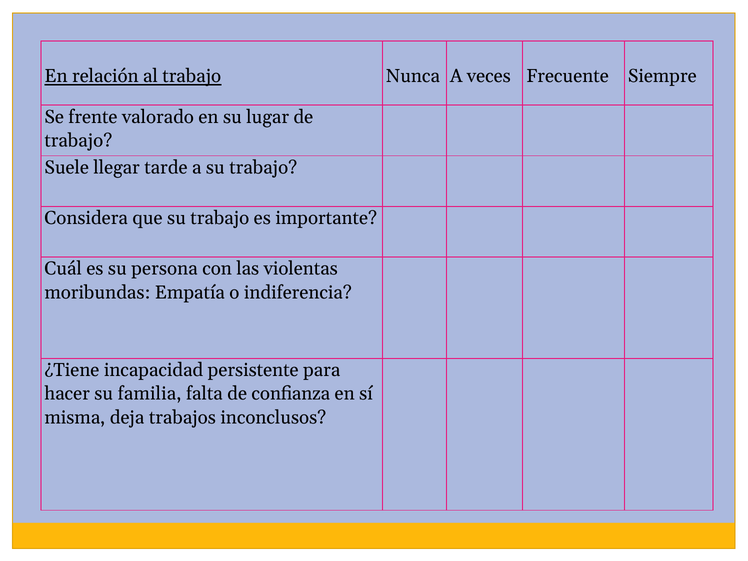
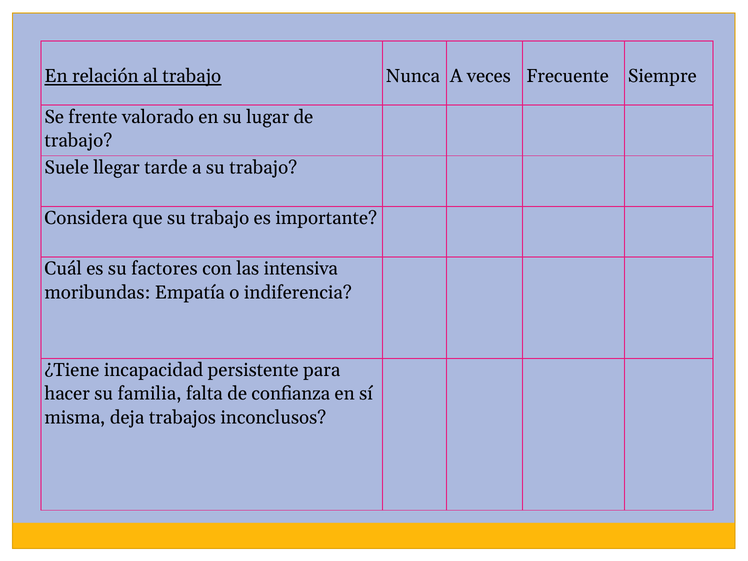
persona: persona -> factores (164, 269)
violentas: violentas -> intensiva (301, 269)
